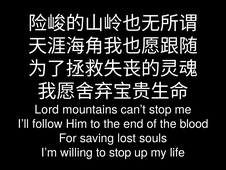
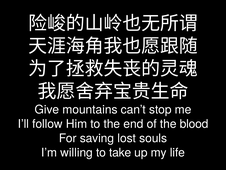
Lord: Lord -> Give (47, 109)
to stop: stop -> take (120, 152)
